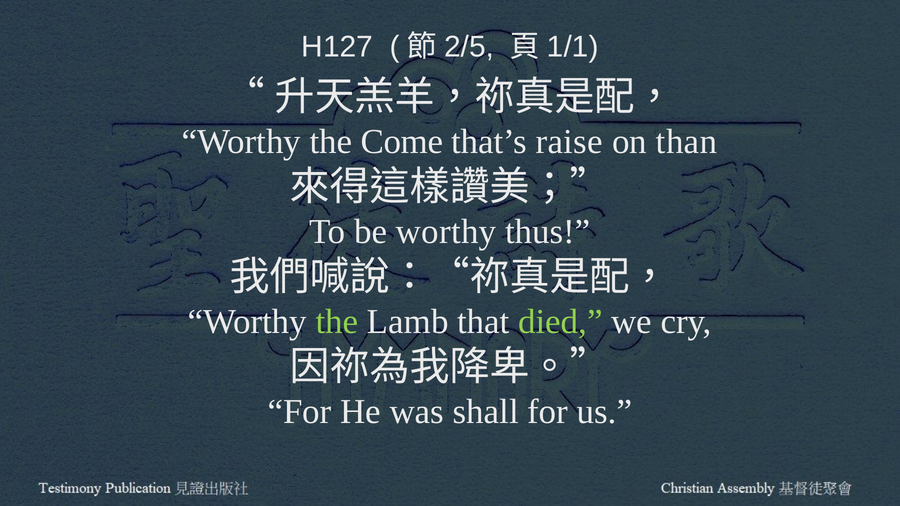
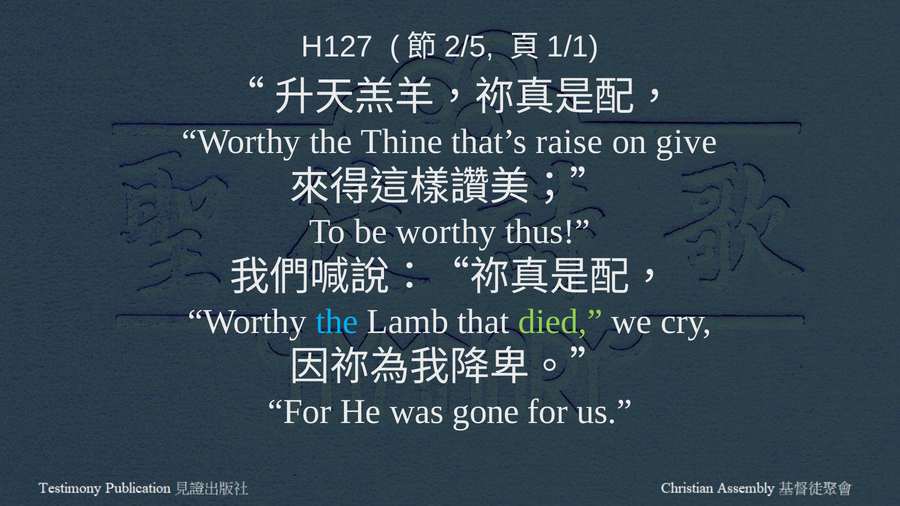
Come: Come -> Thine (402, 142)
than: than -> give (687, 142)
the colour: light green -> light blue (337, 322)
shall: shall -> gone (486, 412)
